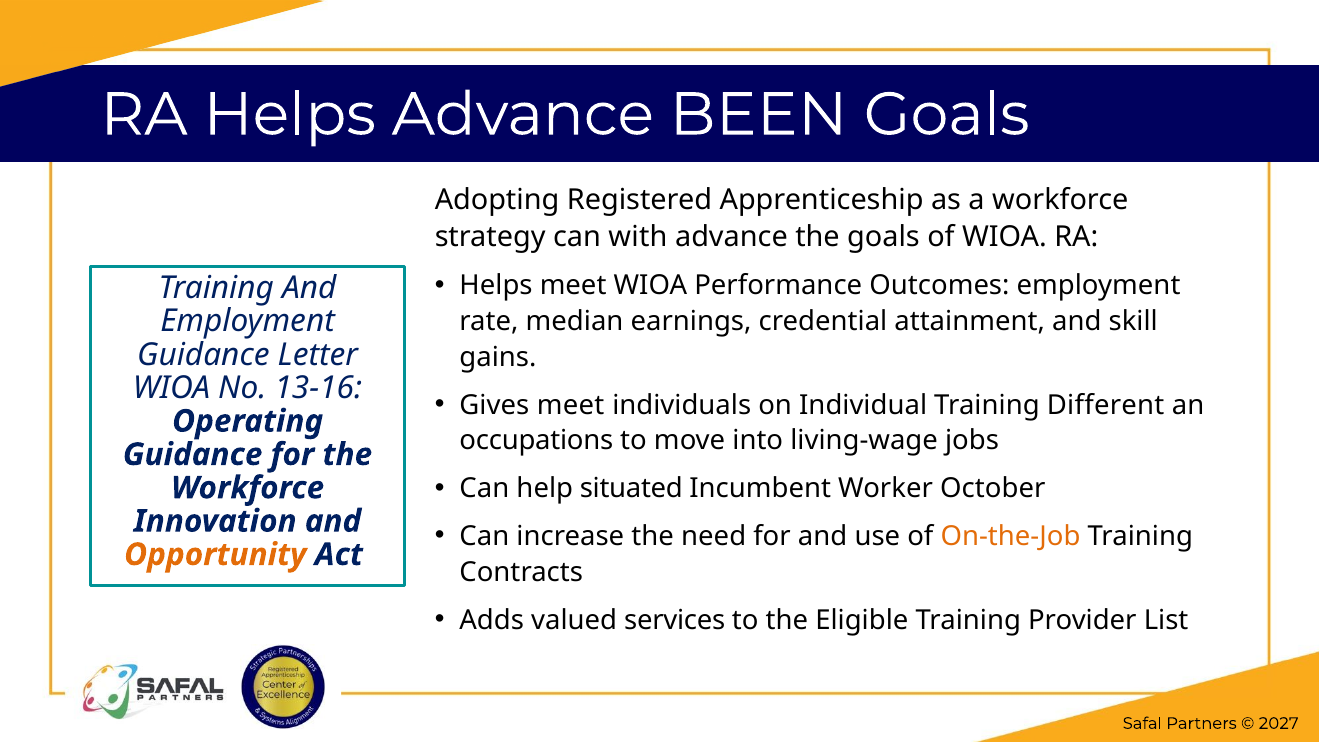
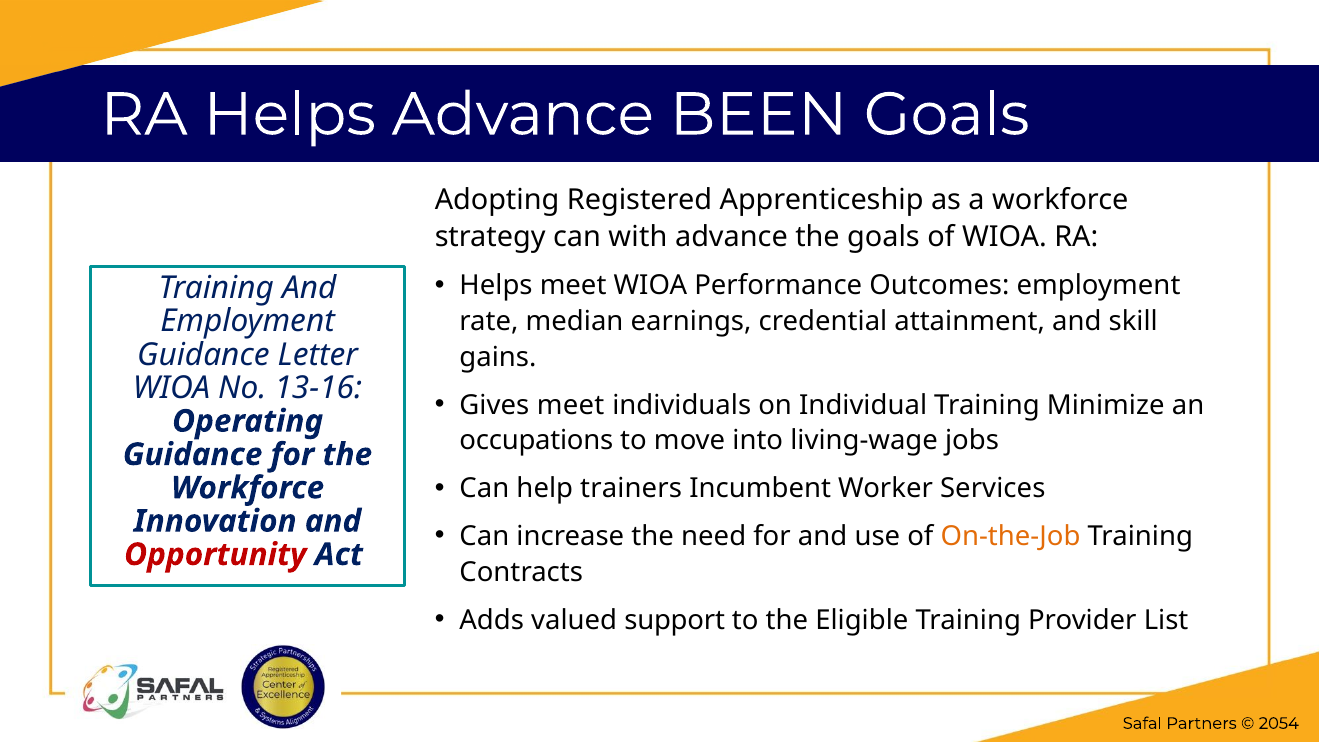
Different: Different -> Minimize (1106, 405)
situated: situated -> trainers (631, 488)
October: October -> Services (993, 488)
Opportunity colour: orange -> red (215, 555)
services: services -> support (675, 620)
2027: 2027 -> 2054 (1279, 723)
